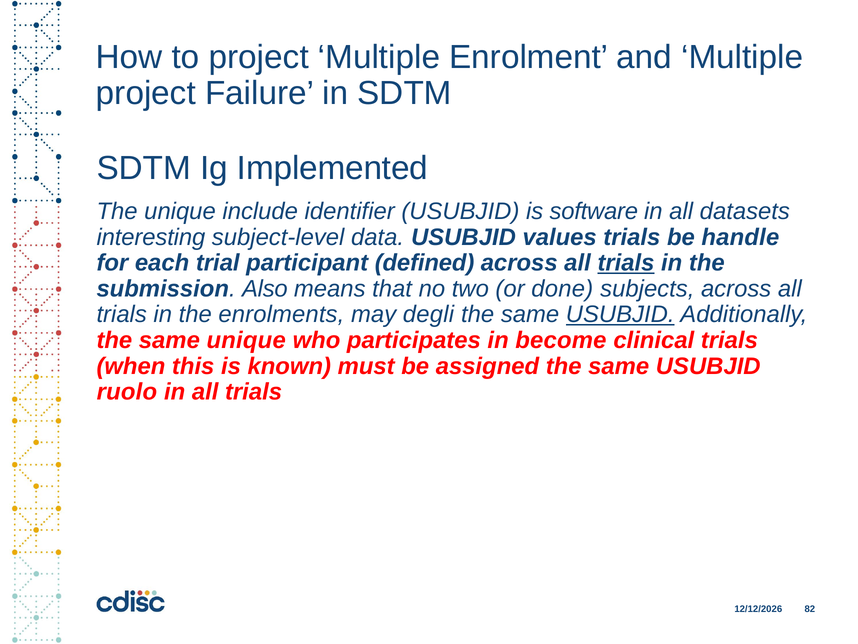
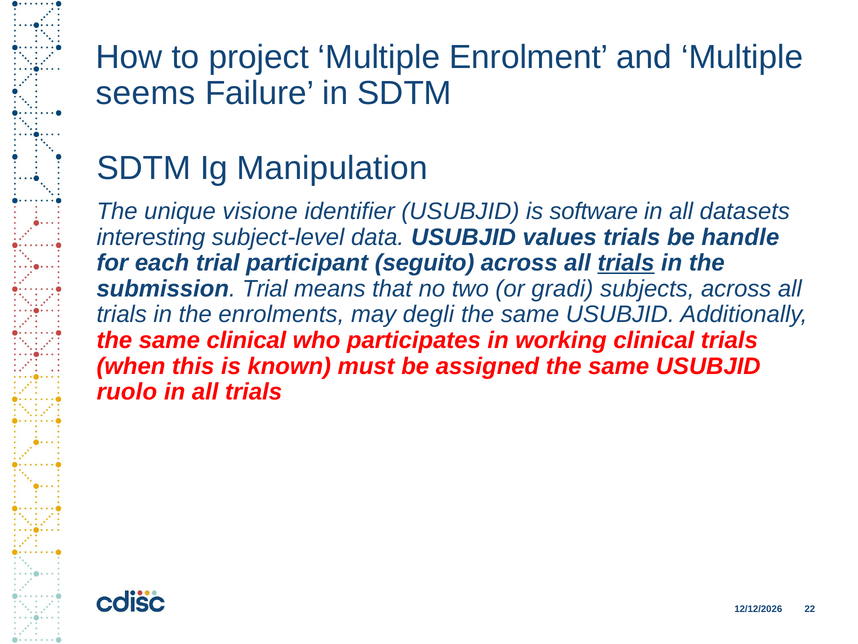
project: project -> seems (146, 93)
Implemented: Implemented -> Manipulation (332, 168)
include: include -> visione (260, 211)
defined: defined -> seguito (425, 263)
submission Also: Also -> Trial (265, 289)
done: done -> gradi (562, 289)
USUBJID underline: present -> none (620, 314)
same unique: unique -> clinical (246, 340)
become: become -> working (561, 340)
82: 82 -> 22 (810, 609)
